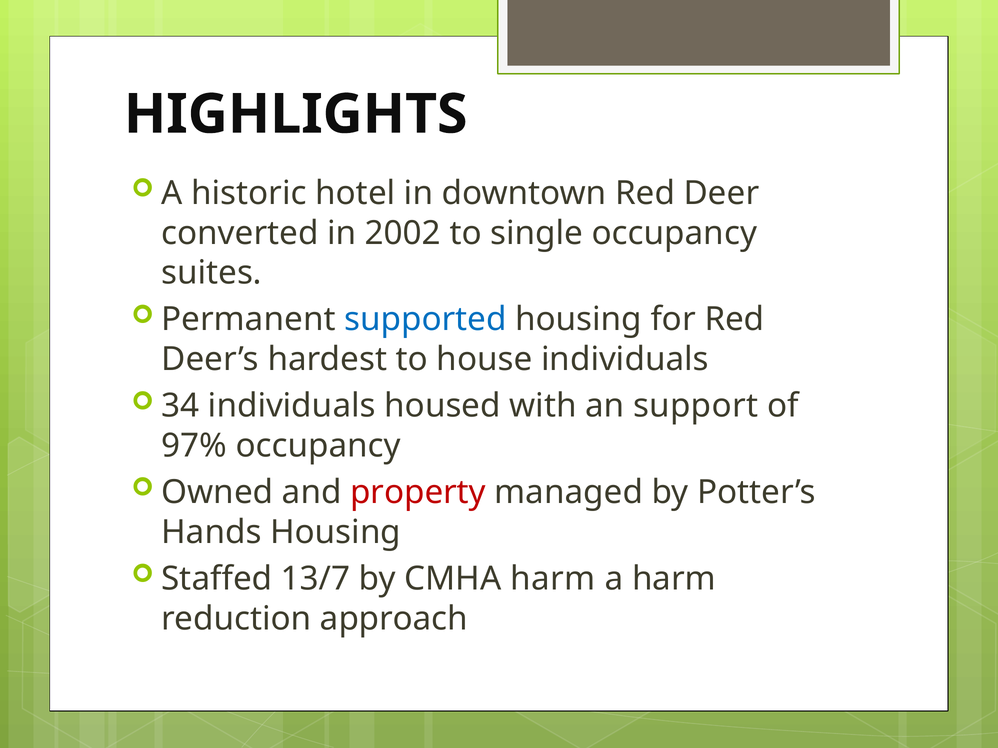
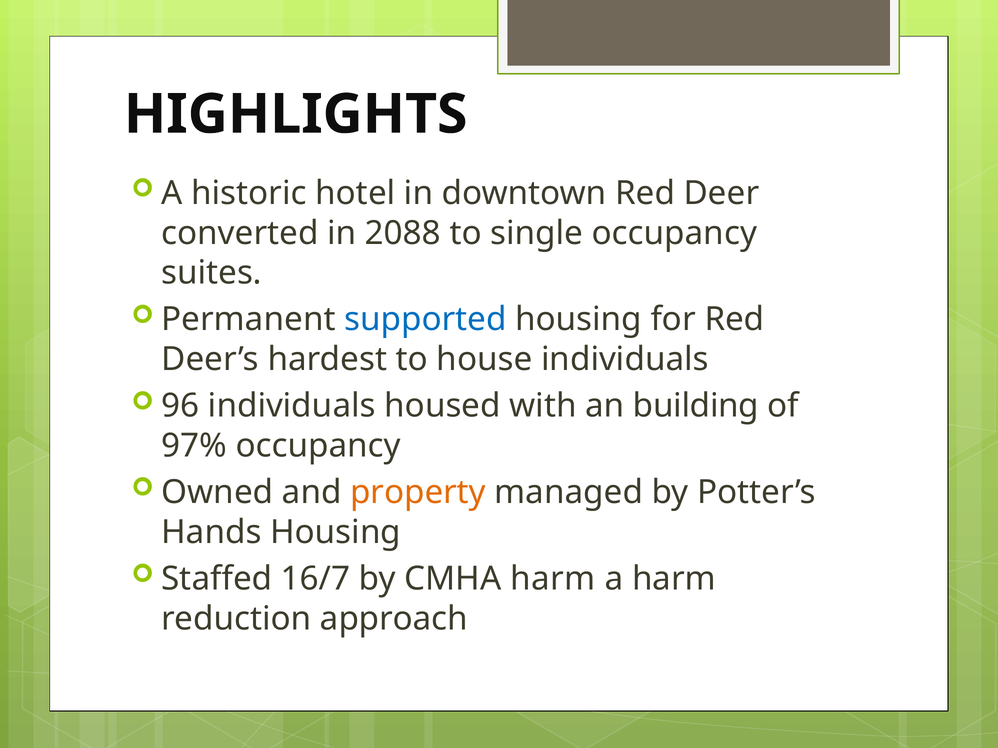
2002: 2002 -> 2088 (403, 233)
34: 34 -> 96 (180, 406)
support: support -> building (696, 406)
property colour: red -> orange (418, 493)
13/7: 13/7 -> 16/7 (316, 579)
